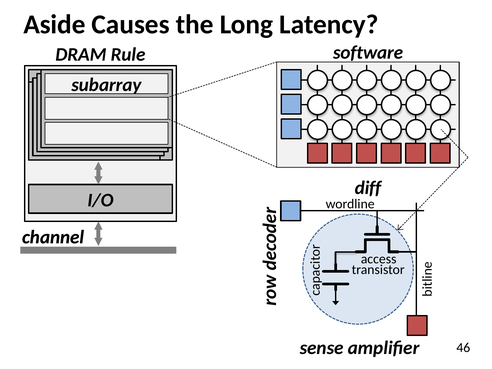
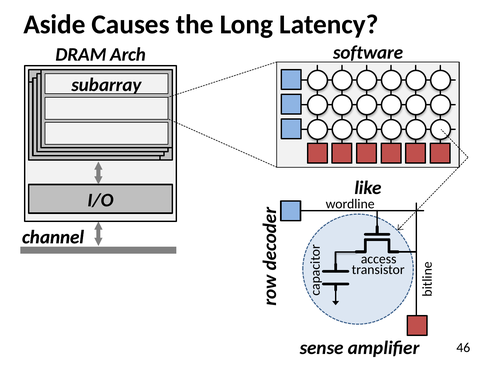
Rule: Rule -> Arch (128, 55)
diff: diff -> like (368, 188)
